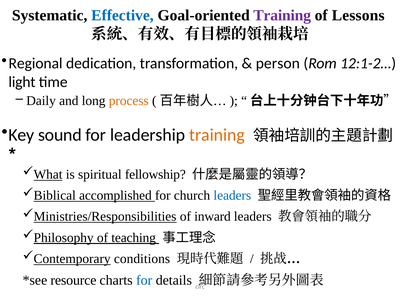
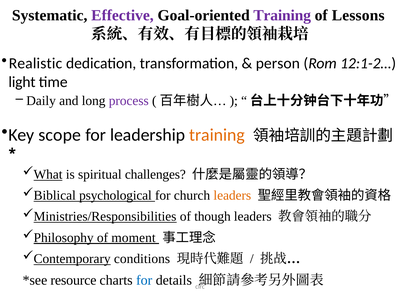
Effective colour: blue -> purple (122, 15)
Regional: Regional -> Realistic (35, 63)
process colour: orange -> purple (129, 101)
sound: sound -> scope (60, 135)
fellowship: fellowship -> challenges (155, 174)
accomplished: accomplished -> psychological (115, 195)
leaders colour: blue -> orange (232, 195)
inward: inward -> though (212, 217)
teaching: teaching -> moment (134, 238)
